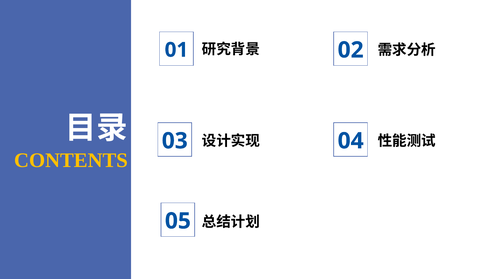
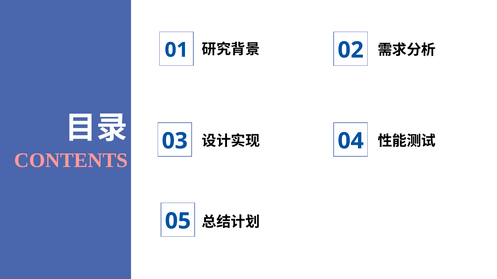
CONTENTS colour: yellow -> pink (71, 161)
